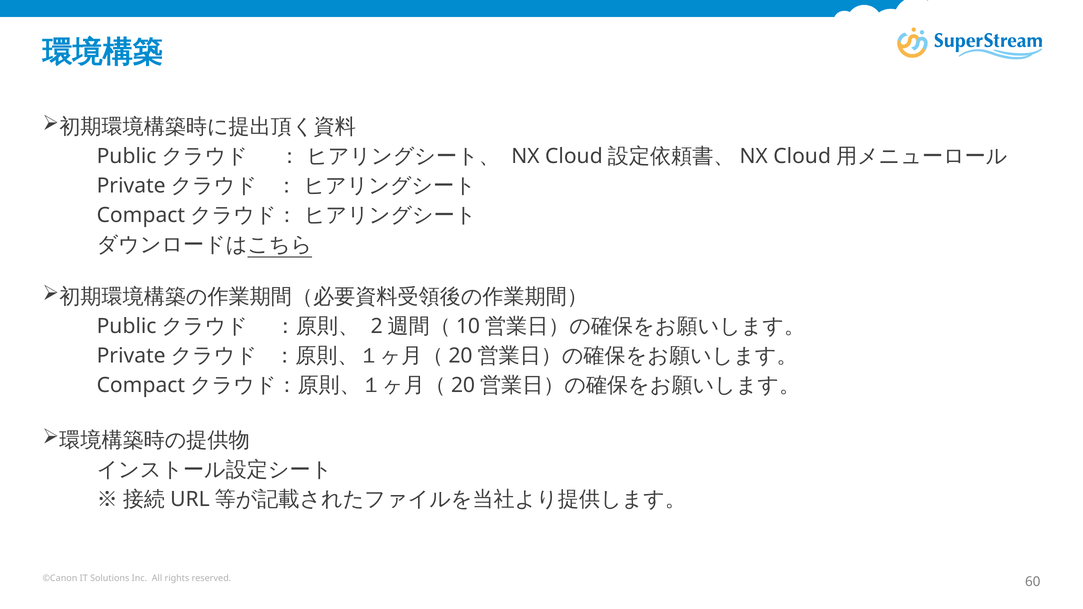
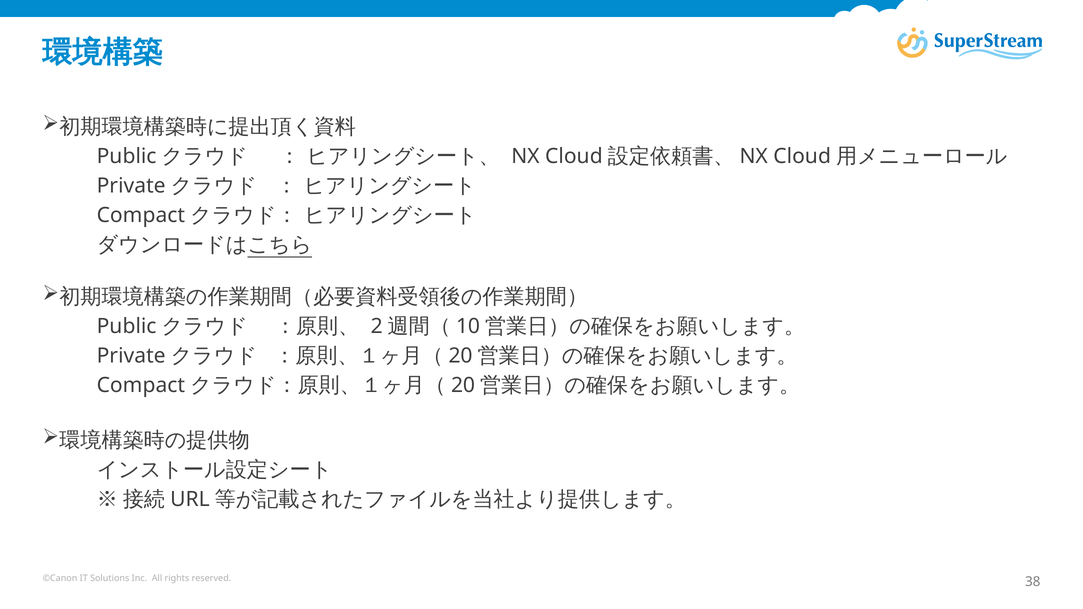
60: 60 -> 38 (1033, 582)
